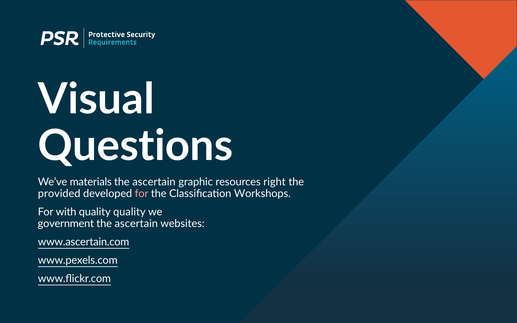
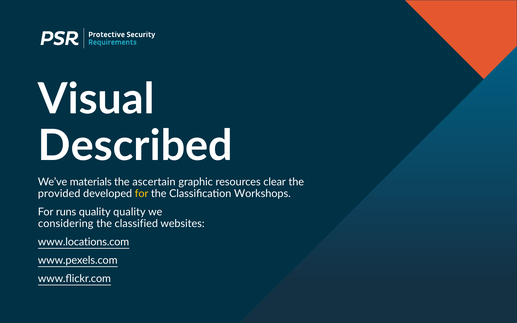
Questions: Questions -> Described (135, 146)
right: right -> clear (275, 182)
for colour: pink -> yellow (142, 194)
with: with -> runs (66, 212)
government: government -> considering (66, 224)
ascertain: ascertain -> classified (136, 224)
www.ascertain.com: www.ascertain.com -> www.locations.com (84, 242)
